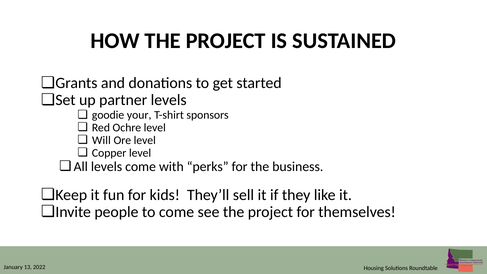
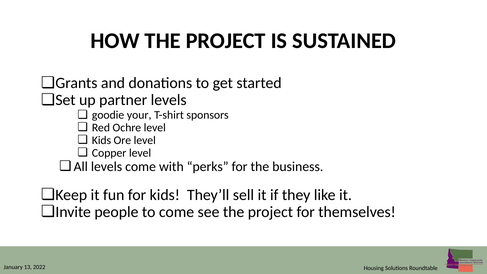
Will: Will -> Kids (101, 140)
